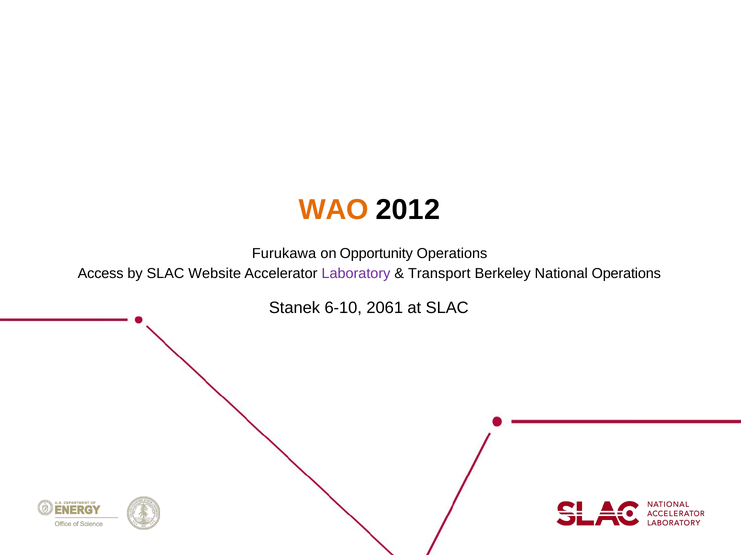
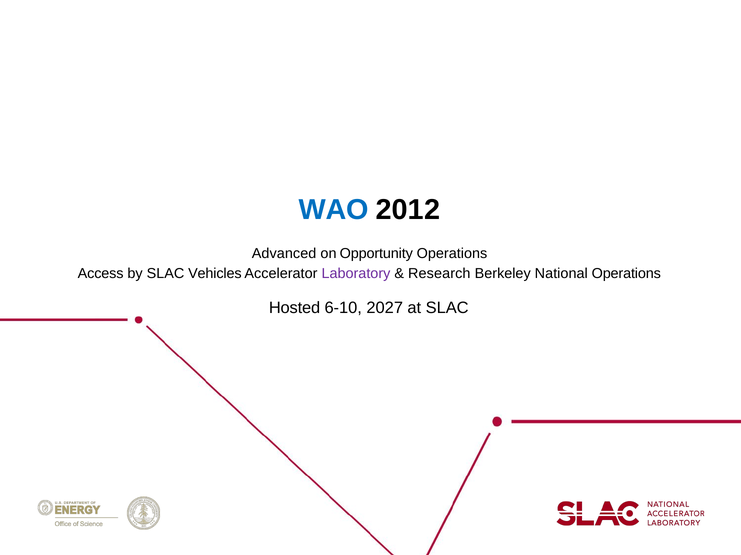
WAO colour: orange -> blue (334, 210)
Furukawa: Furukawa -> Advanced (284, 254)
Website: Website -> Vehicles (215, 274)
Transport: Transport -> Research (439, 274)
Stanek: Stanek -> Hosted (295, 308)
2061: 2061 -> 2027 (385, 308)
